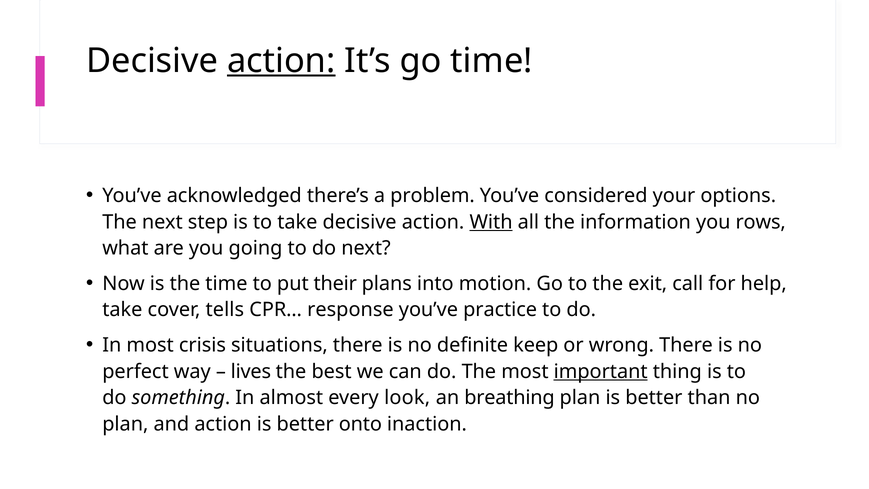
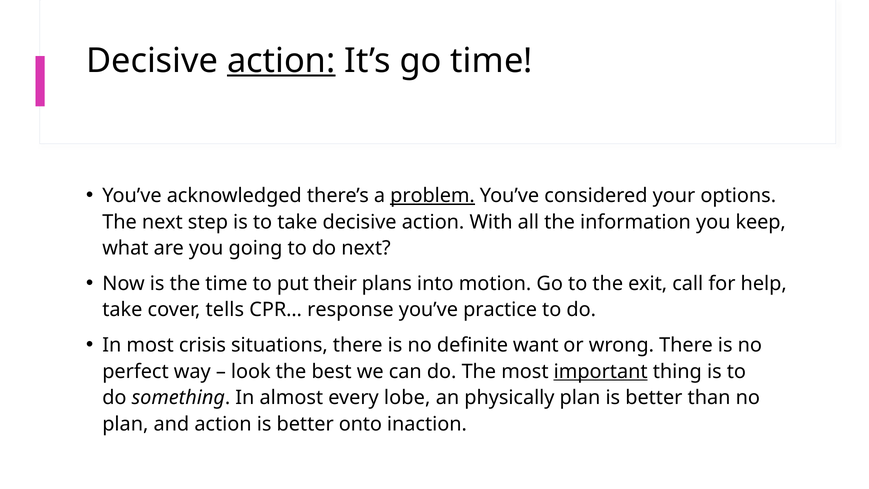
problem underline: none -> present (433, 196)
With underline: present -> none (491, 222)
rows: rows -> keep (761, 222)
keep: keep -> want (536, 345)
lives: lives -> look (251, 371)
look: look -> lobe (407, 398)
breathing: breathing -> physically (509, 398)
